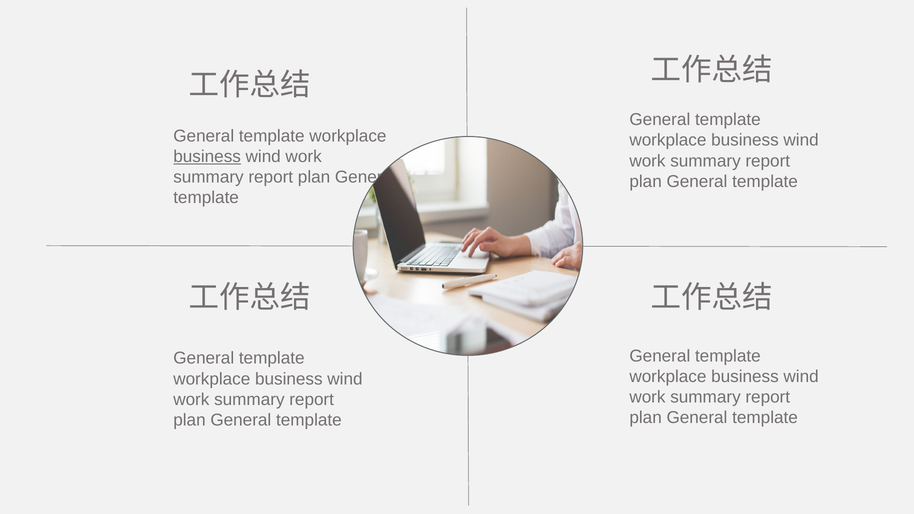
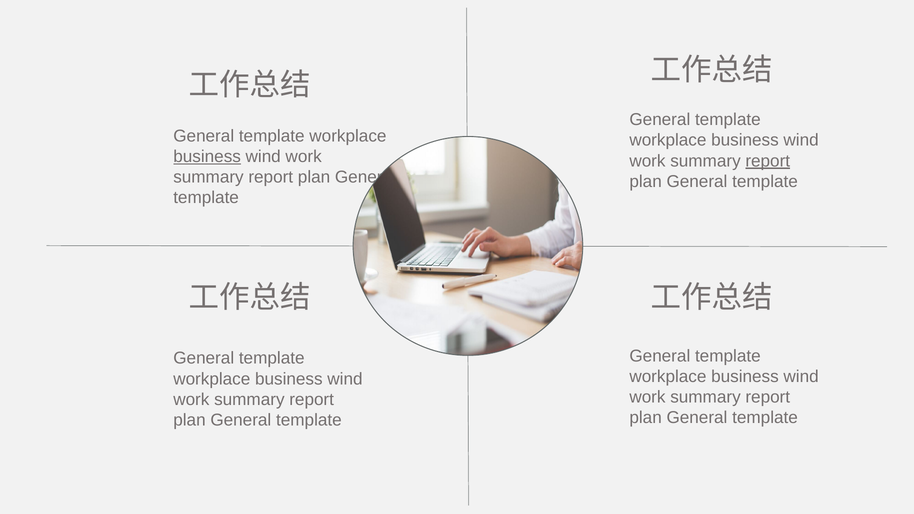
report underline: none -> present (768, 161)
